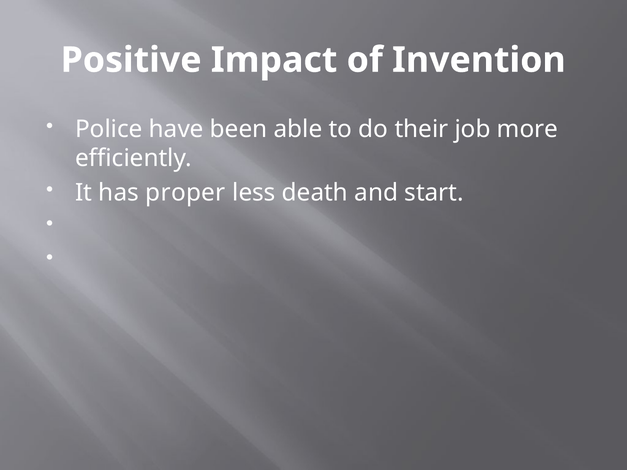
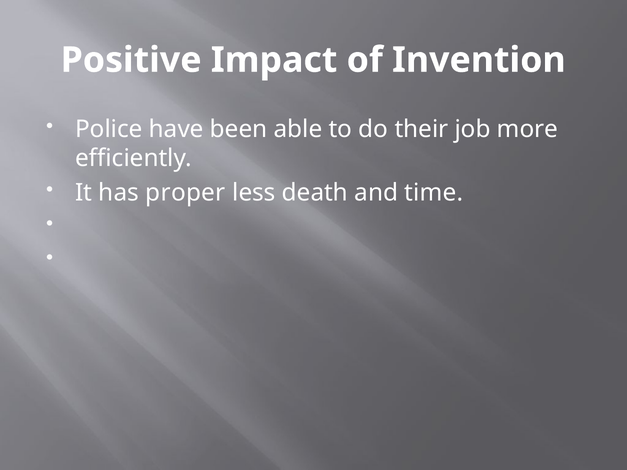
start: start -> time (434, 193)
